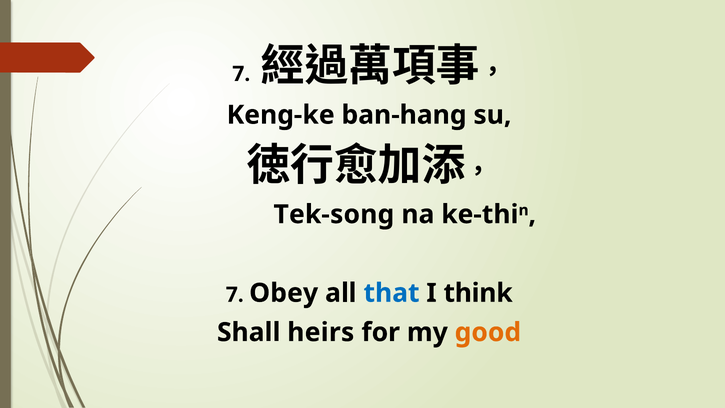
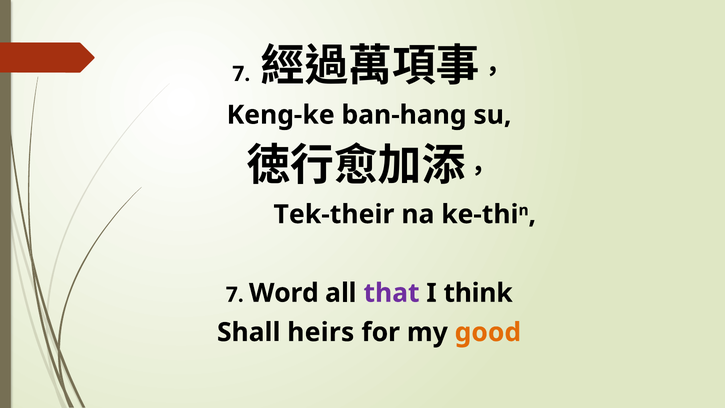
Tek-song: Tek-song -> Tek-their (334, 214)
Obey: Obey -> Word (284, 293)
that colour: blue -> purple (392, 293)
